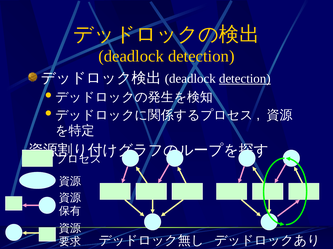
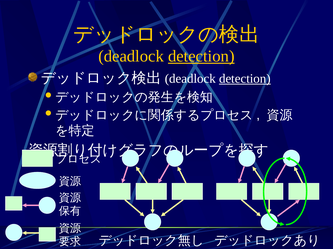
detection underline: none -> present (201, 56)
